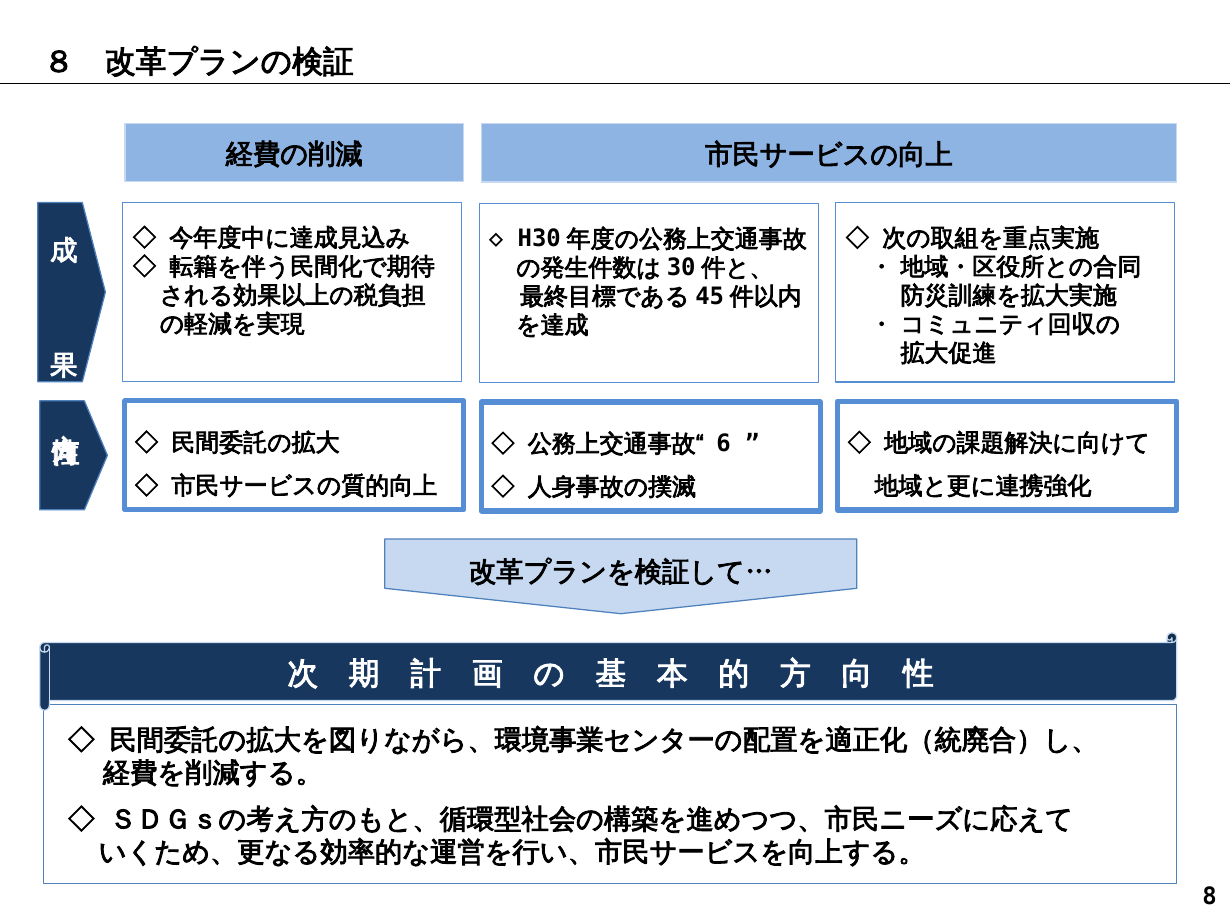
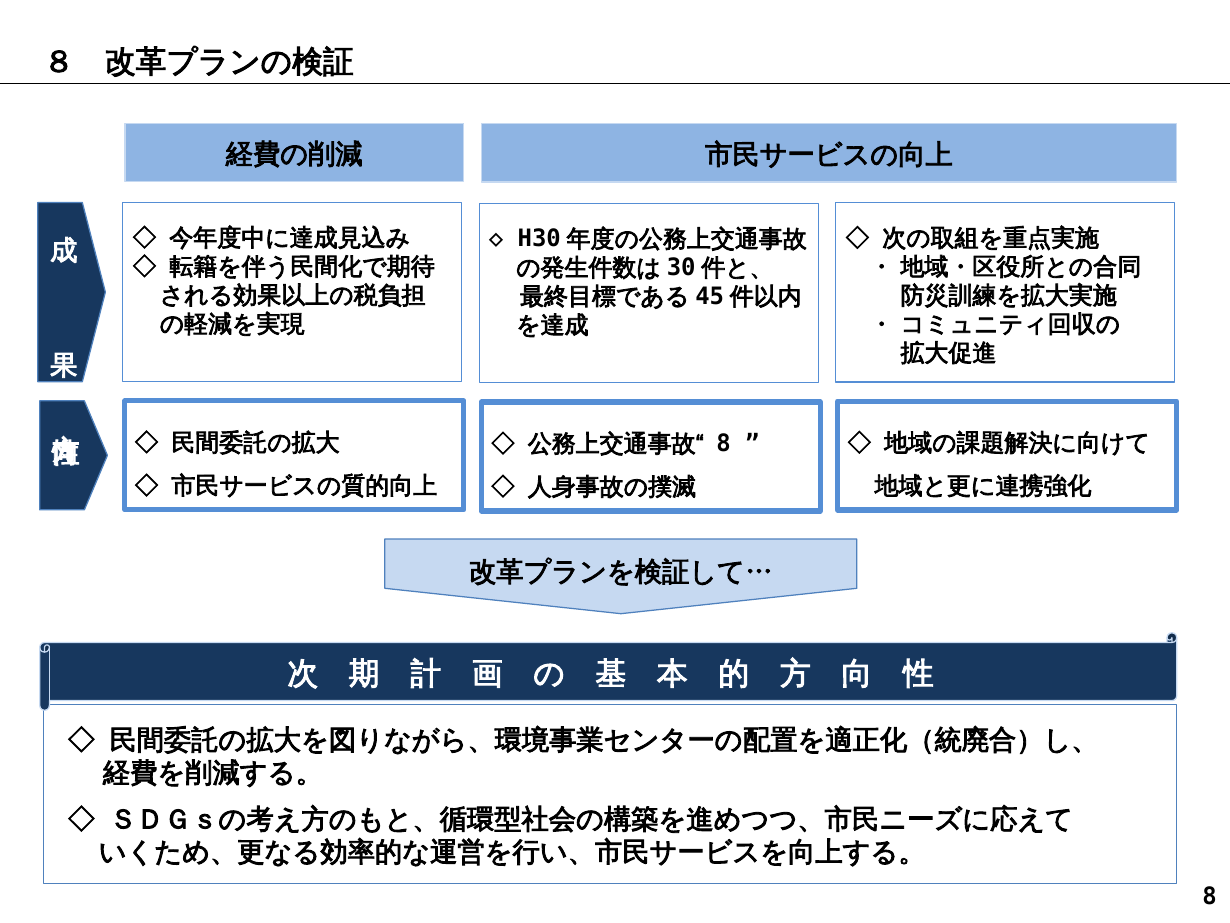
6: 6 -> 8 (724, 444)
